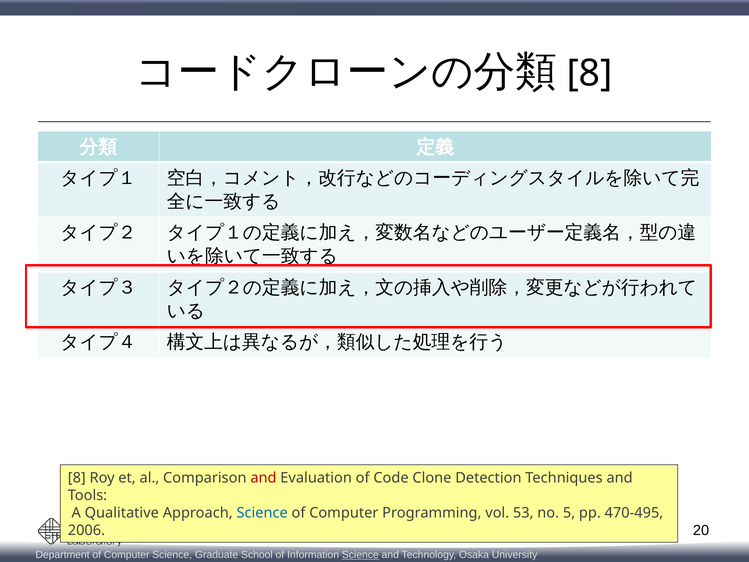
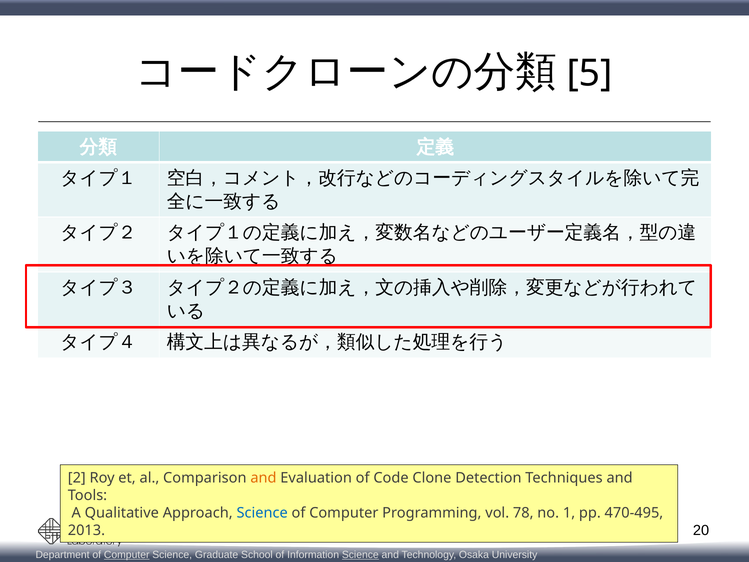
8: 8 -> 5 (590, 74)
8: 8 -> 2 (77, 478)
and colour: red -> orange (263, 478)
53: 53 -> 78 (523, 513)
5: 5 -> 1 (569, 513)
2006: 2006 -> 2013 (86, 530)
Computer underline: none -> present (127, 555)
